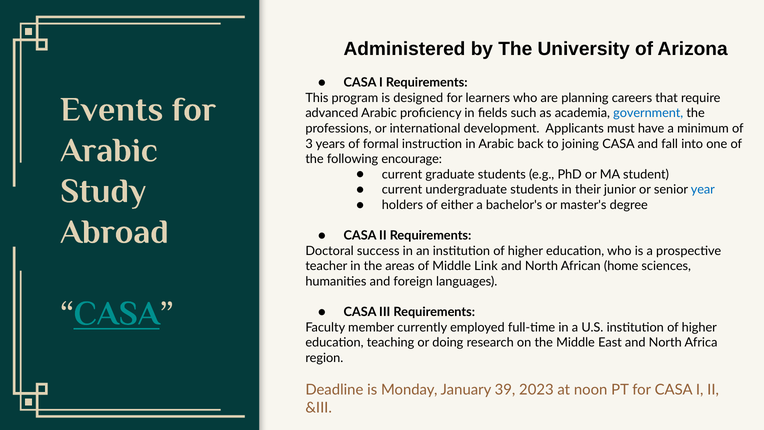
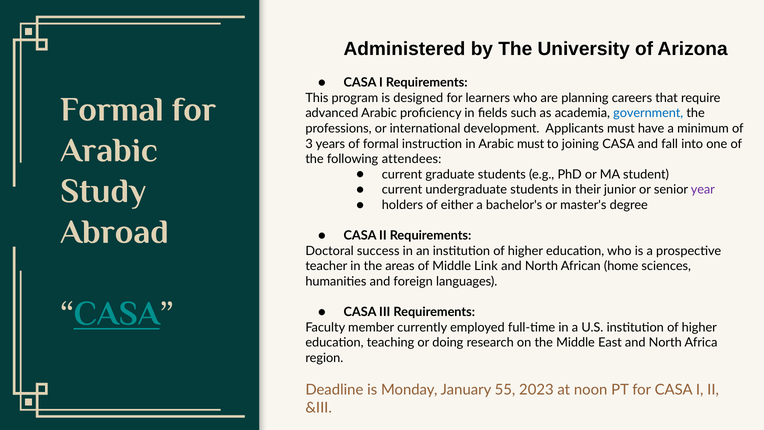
Events: Events -> Formal (112, 109)
Arabic back: back -> must (531, 144)
encourage: encourage -> attendees (412, 159)
year colour: blue -> purple (703, 190)
39: 39 -> 55 (505, 390)
